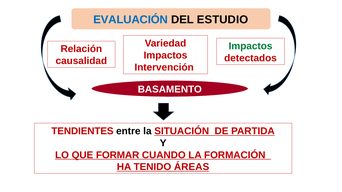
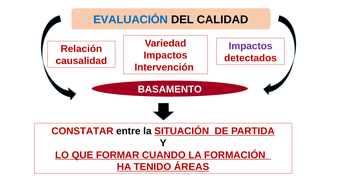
ESTUDIO: ESTUDIO -> CALIDAD (223, 20)
Impactos colour: green -> purple (251, 46)
TENDIENTES: TENDIENTES -> CONSTATAR (82, 131)
